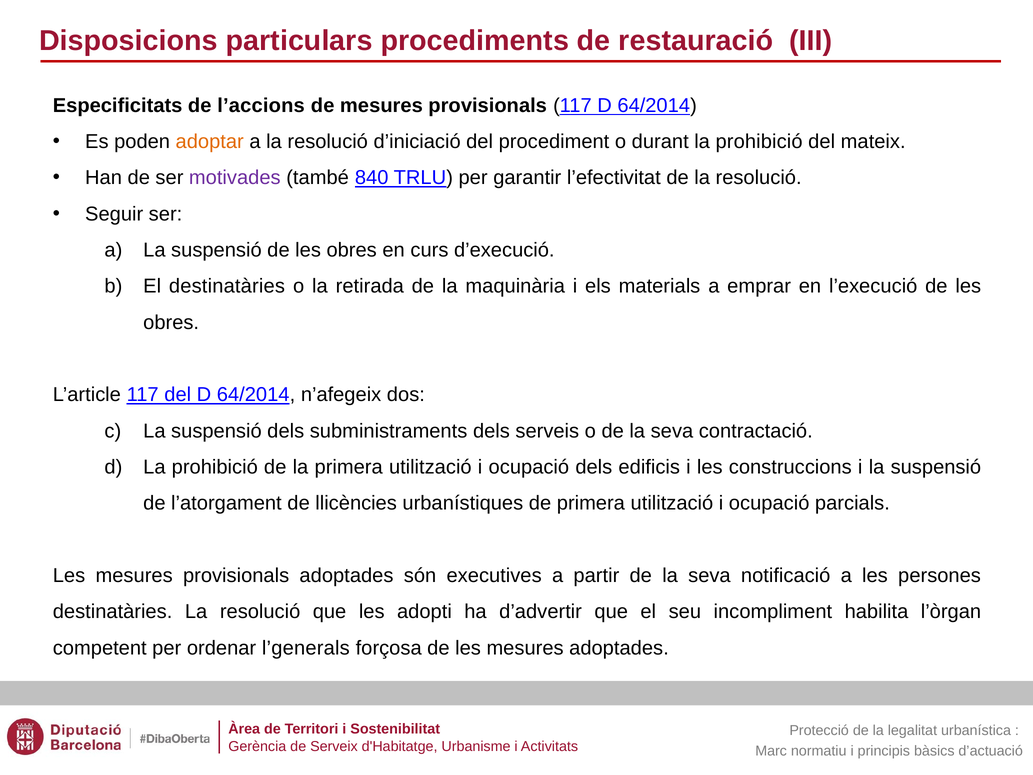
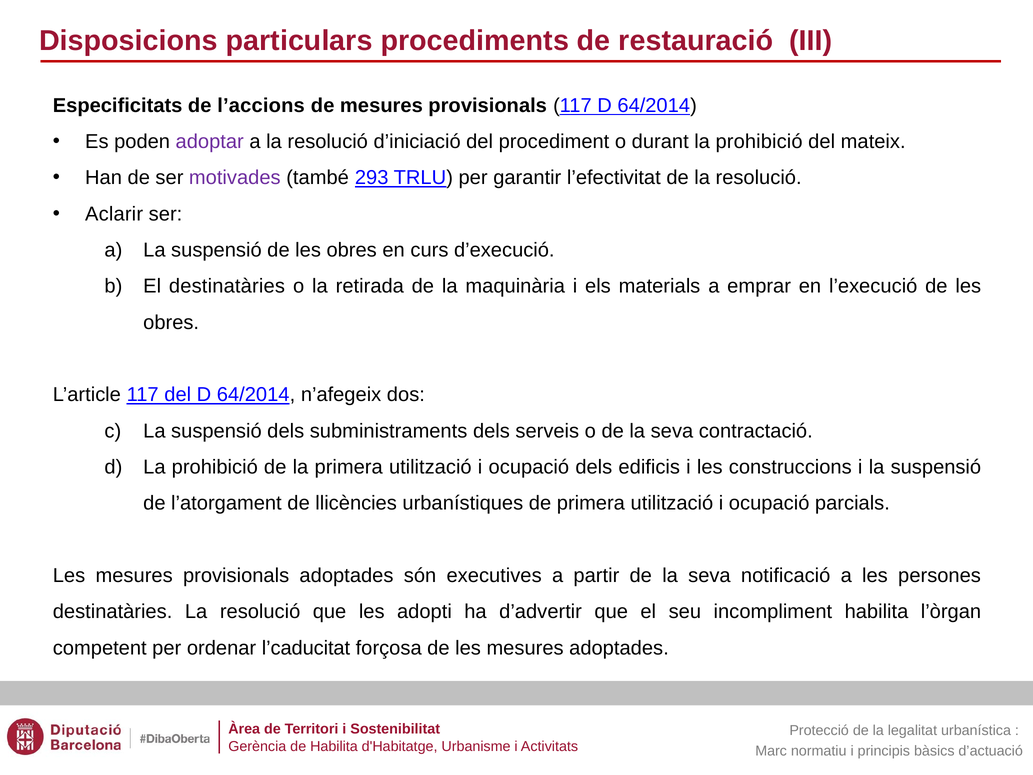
adoptar colour: orange -> purple (210, 142)
840: 840 -> 293 (372, 178)
Seguir: Seguir -> Aclarir (114, 214)
l’generals: l’generals -> l’caducitat (306, 648)
de Serveix: Serveix -> Habilita (334, 746)
